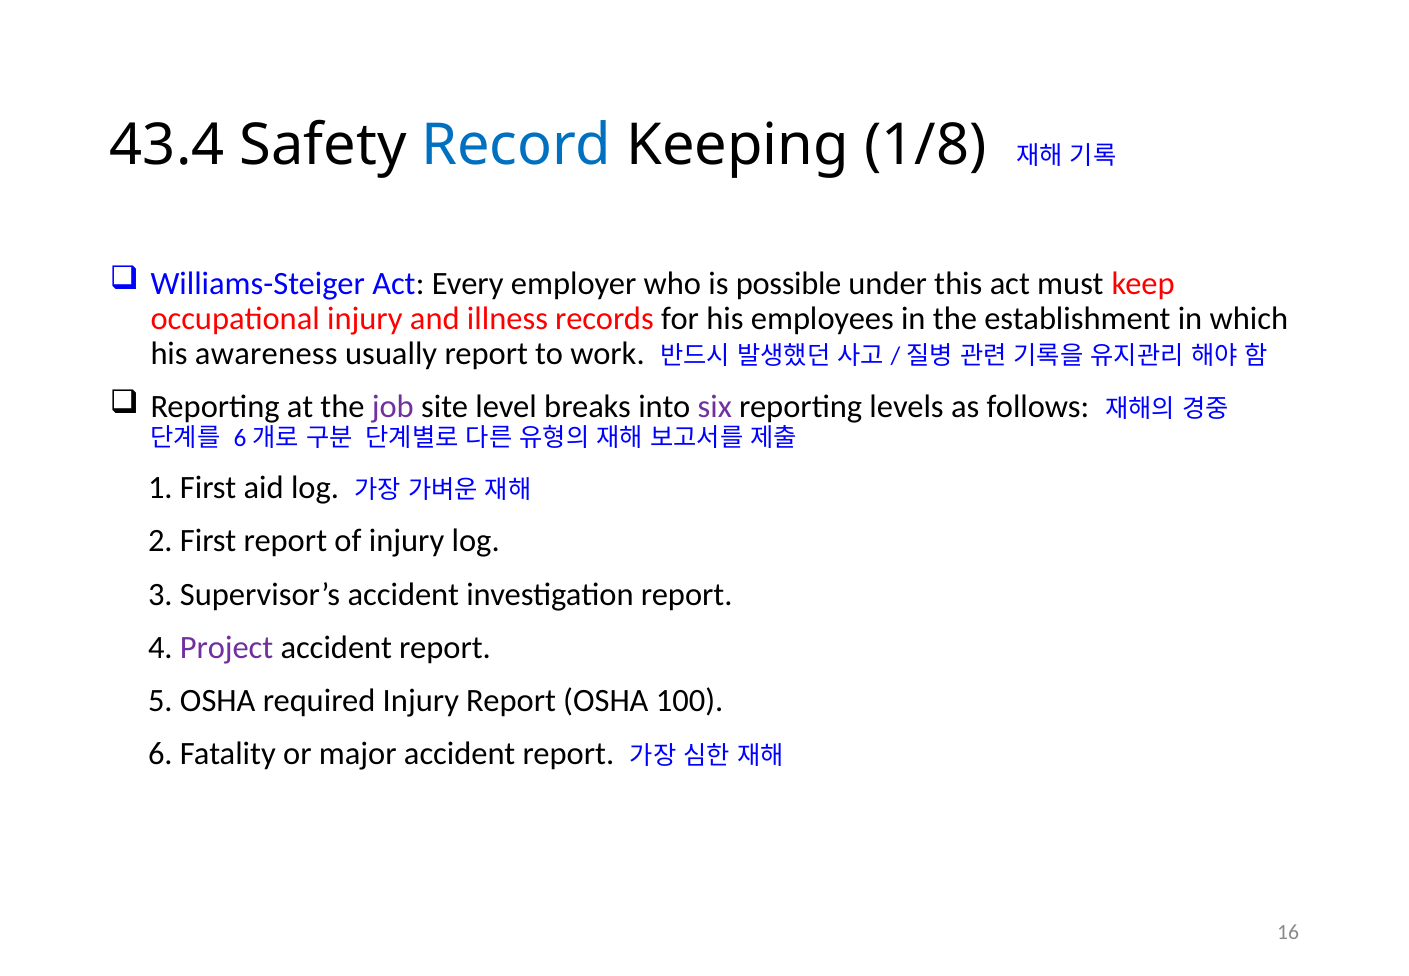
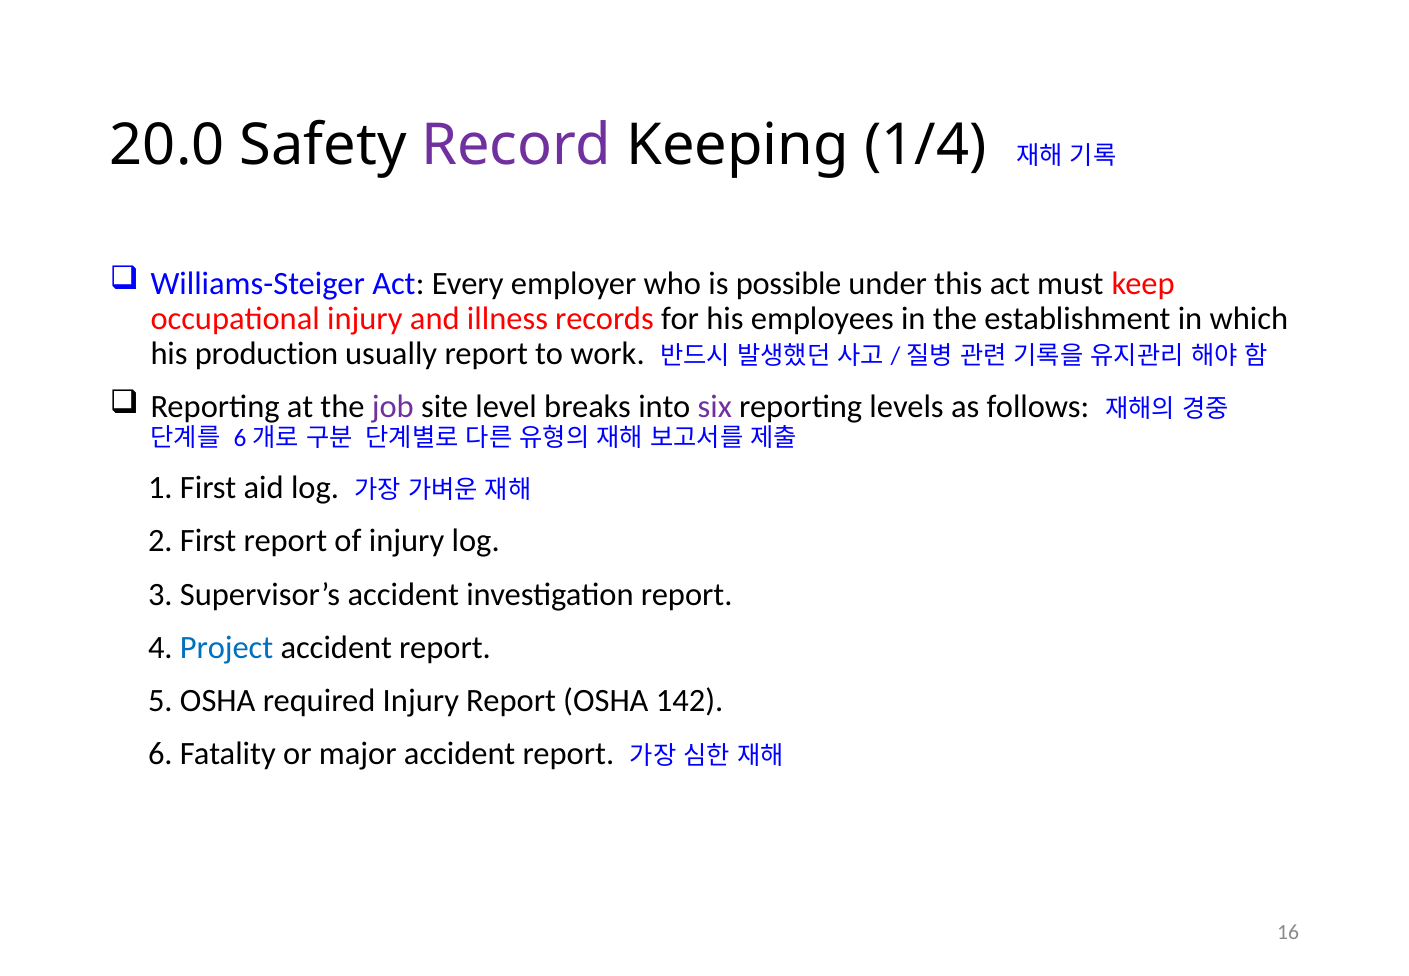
43.4: 43.4 -> 20.0 (167, 146)
Record colour: blue -> purple (516, 146)
1/8: 1/8 -> 1/4 (925, 146)
awareness: awareness -> production (267, 354)
Project colour: purple -> blue (227, 647)
100: 100 -> 142 (690, 700)
